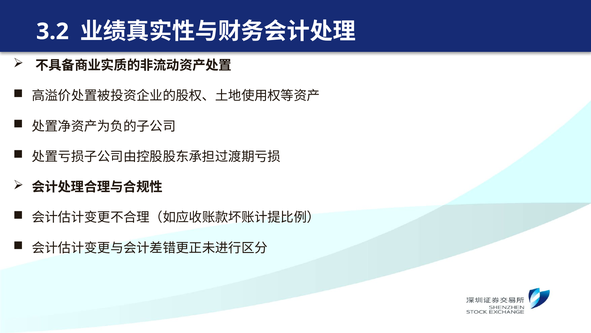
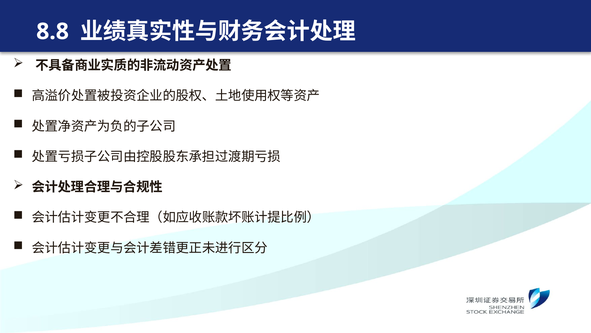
3.2: 3.2 -> 8.8 (53, 31)
